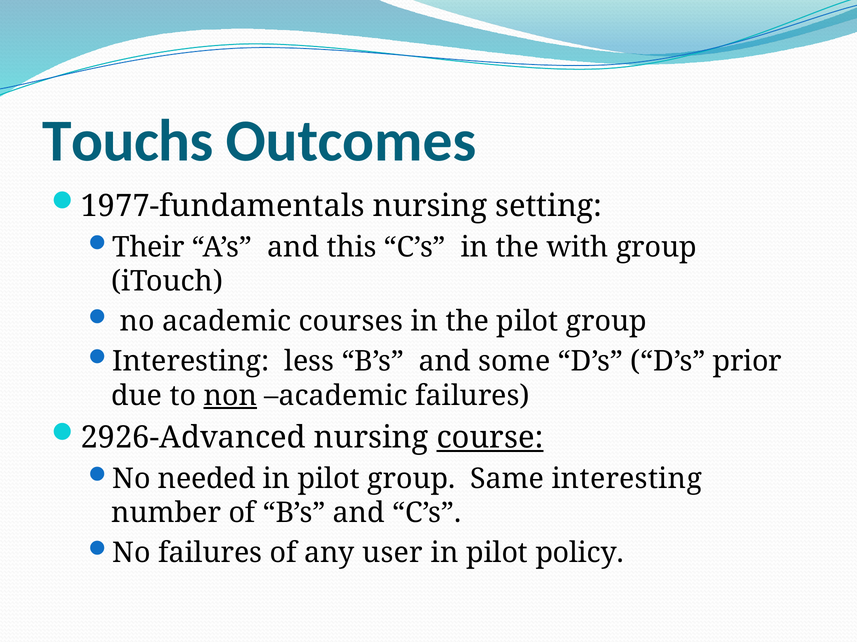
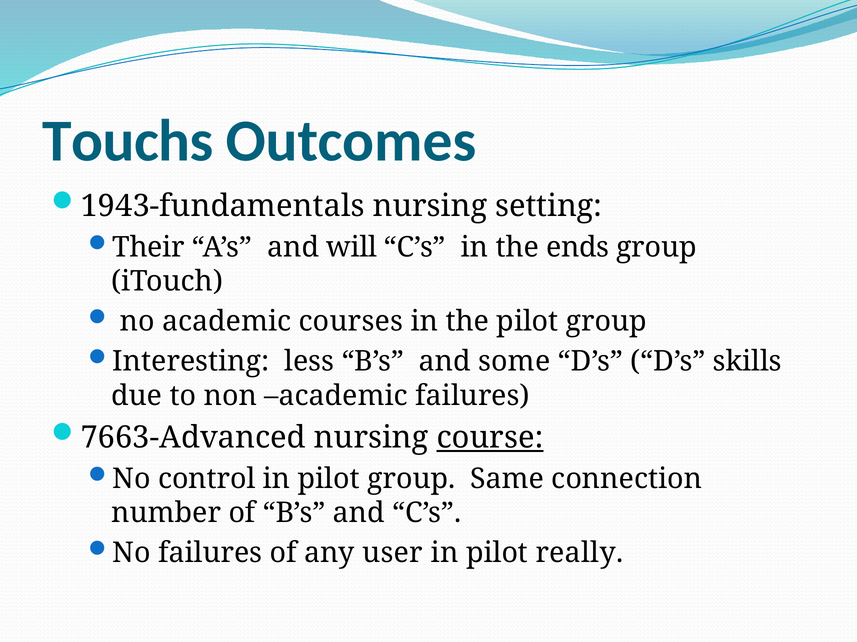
1977-fundamentals: 1977-fundamentals -> 1943-fundamentals (223, 206)
this: this -> will (352, 248)
with: with -> ends (578, 248)
prior: prior -> skills (747, 362)
non underline: present -> none (230, 396)
2926-Advanced: 2926-Advanced -> 7663-Advanced (193, 438)
needed: needed -> control (207, 479)
Same interesting: interesting -> connection (627, 479)
policy: policy -> really (579, 554)
